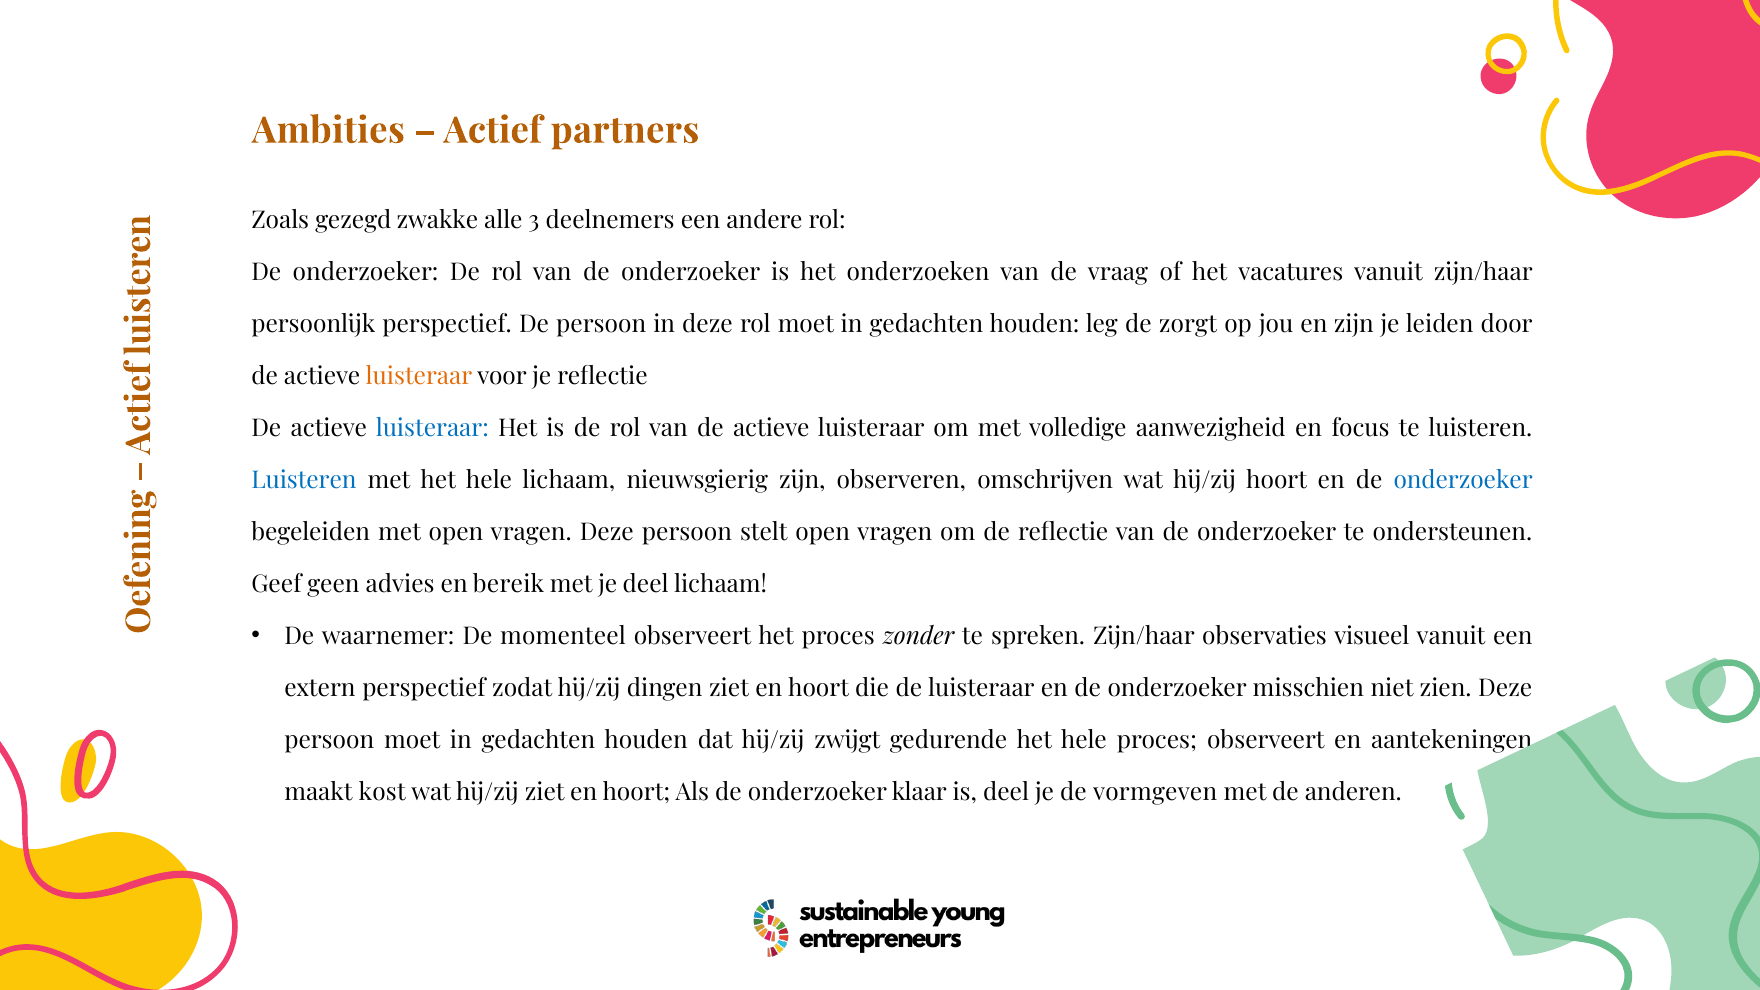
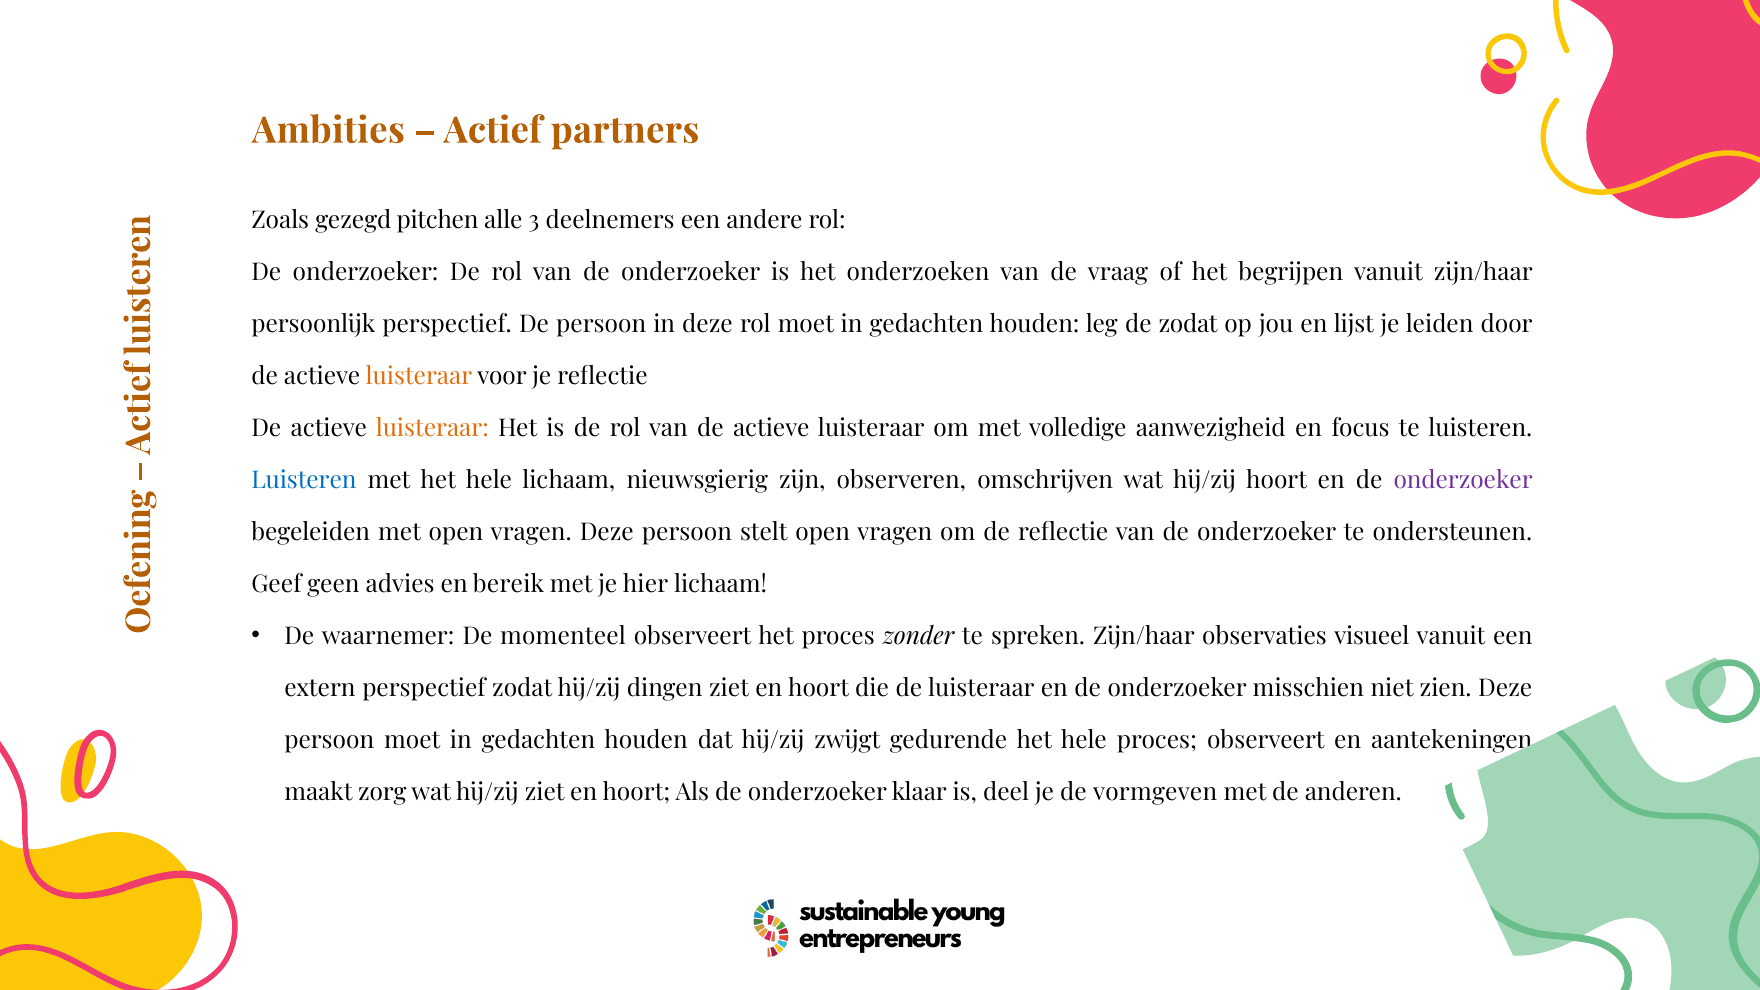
zwakke: zwakke -> pitchen (437, 221)
vacatures: vacatures -> begrijpen (1291, 273)
de zorgt: zorgt -> zodat (1188, 325)
en zijn: zijn -> lijst (1354, 325)
luisteraar colour: blue -> orange (432, 428)
onderzoeker colour: blue -> purple (1463, 480)
je deel: deel -> hier (646, 584)
kost: kost -> zorg (382, 792)
